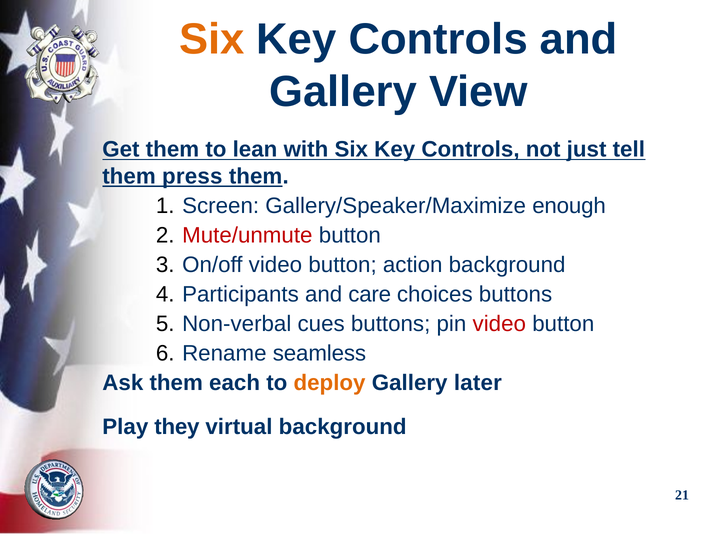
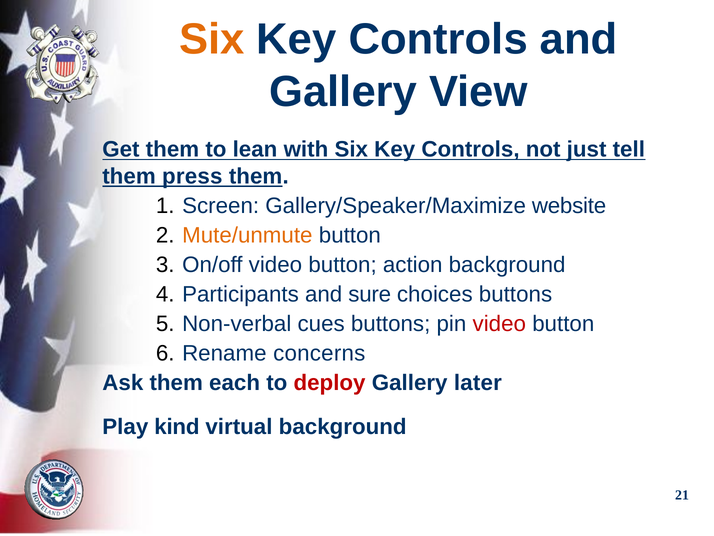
enough: enough -> website (569, 206)
Mute/unmute colour: red -> orange (247, 235)
care: care -> sure (370, 294)
seamless: seamless -> concerns (319, 353)
deploy colour: orange -> red (330, 382)
they: they -> kind (177, 426)
